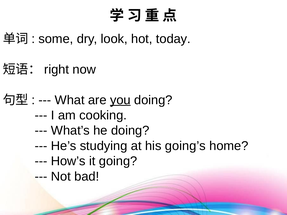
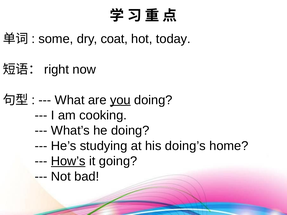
look: look -> coat (114, 39)
going’s: going’s -> doing’s (185, 146)
How’s underline: none -> present (68, 161)
